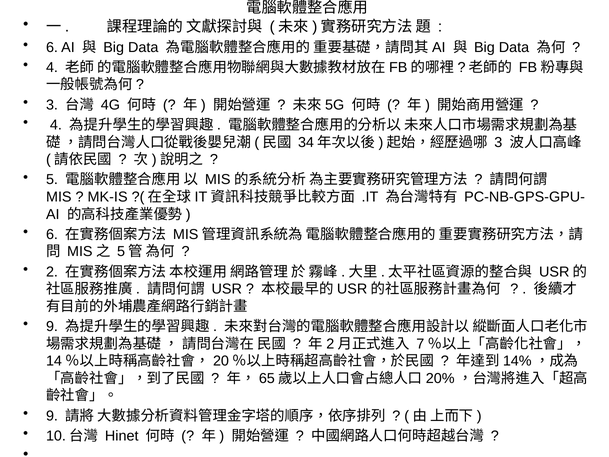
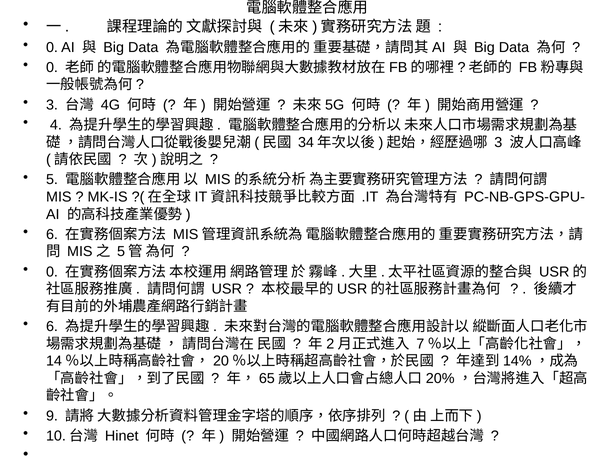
6: 6 -> 0 (52, 47)
4: 4 -> 0 (52, 67)
2: 2 -> 0 (52, 272)
9: 9 -> 6 (52, 326)
